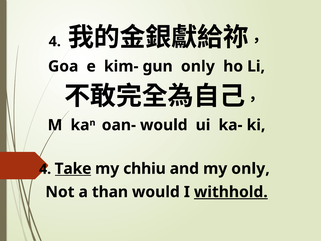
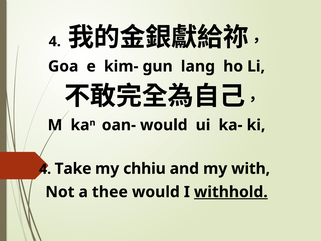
gun only: only -> lang (198, 66)
Take underline: present -> none (73, 168)
my only: only -> with (251, 168)
than: than -> thee (110, 192)
